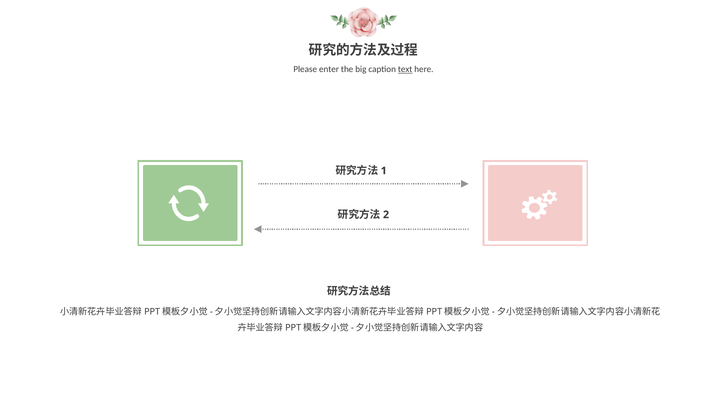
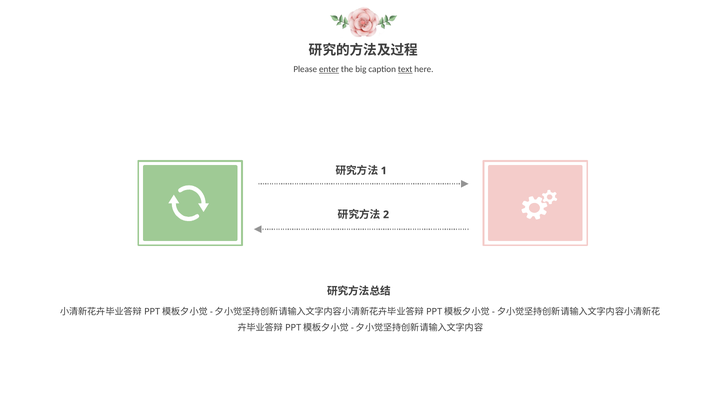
enter underline: none -> present (329, 69)
